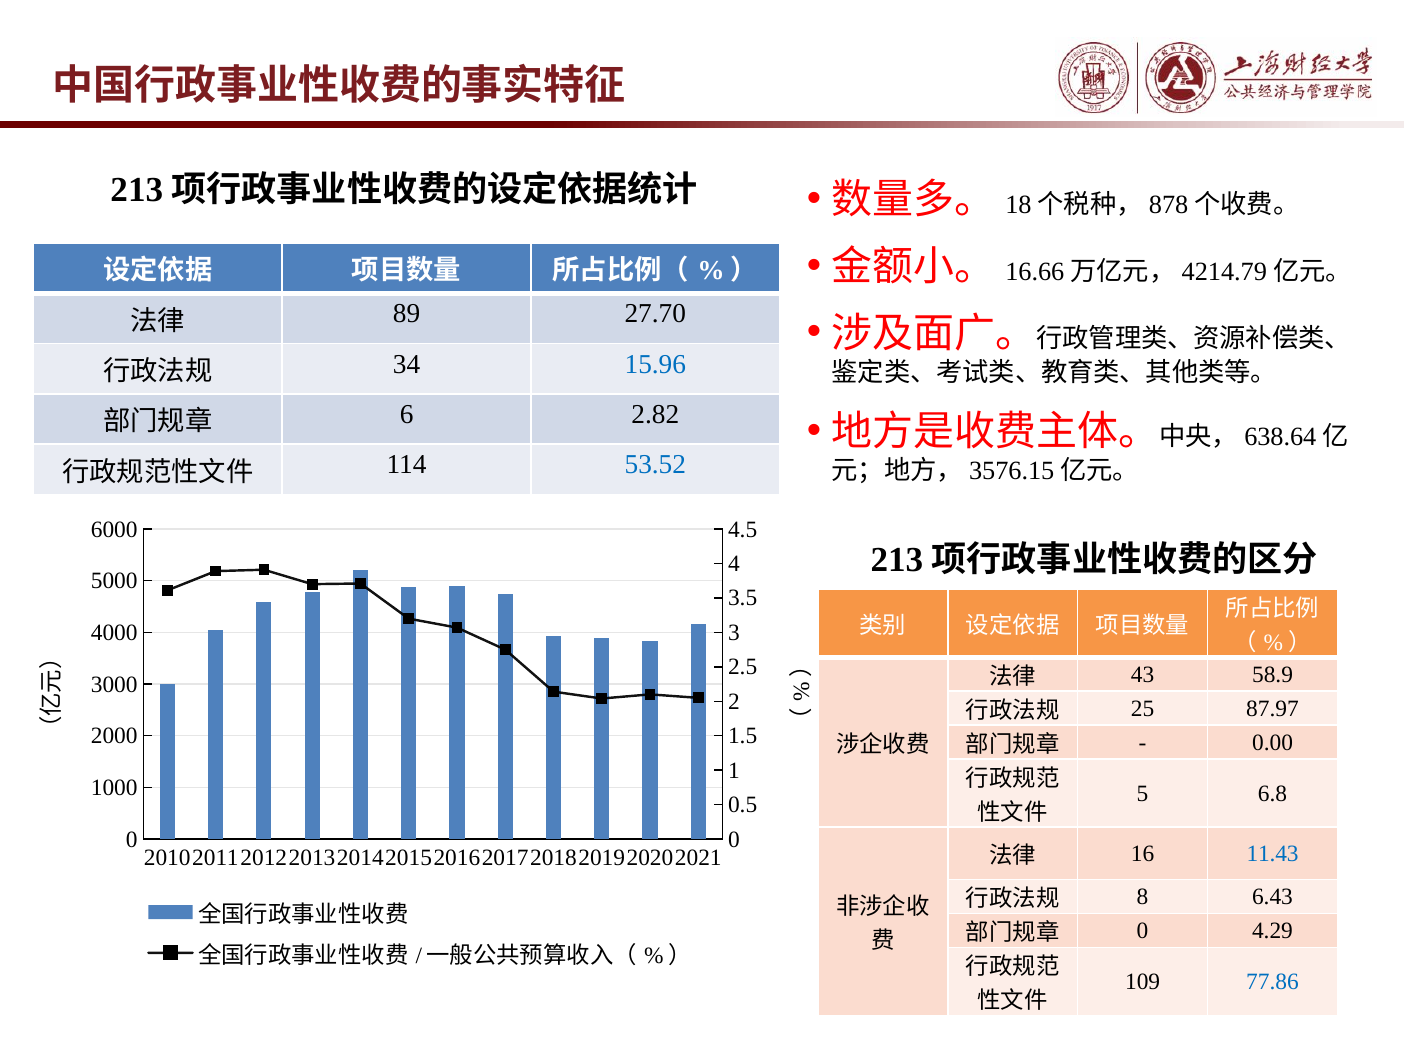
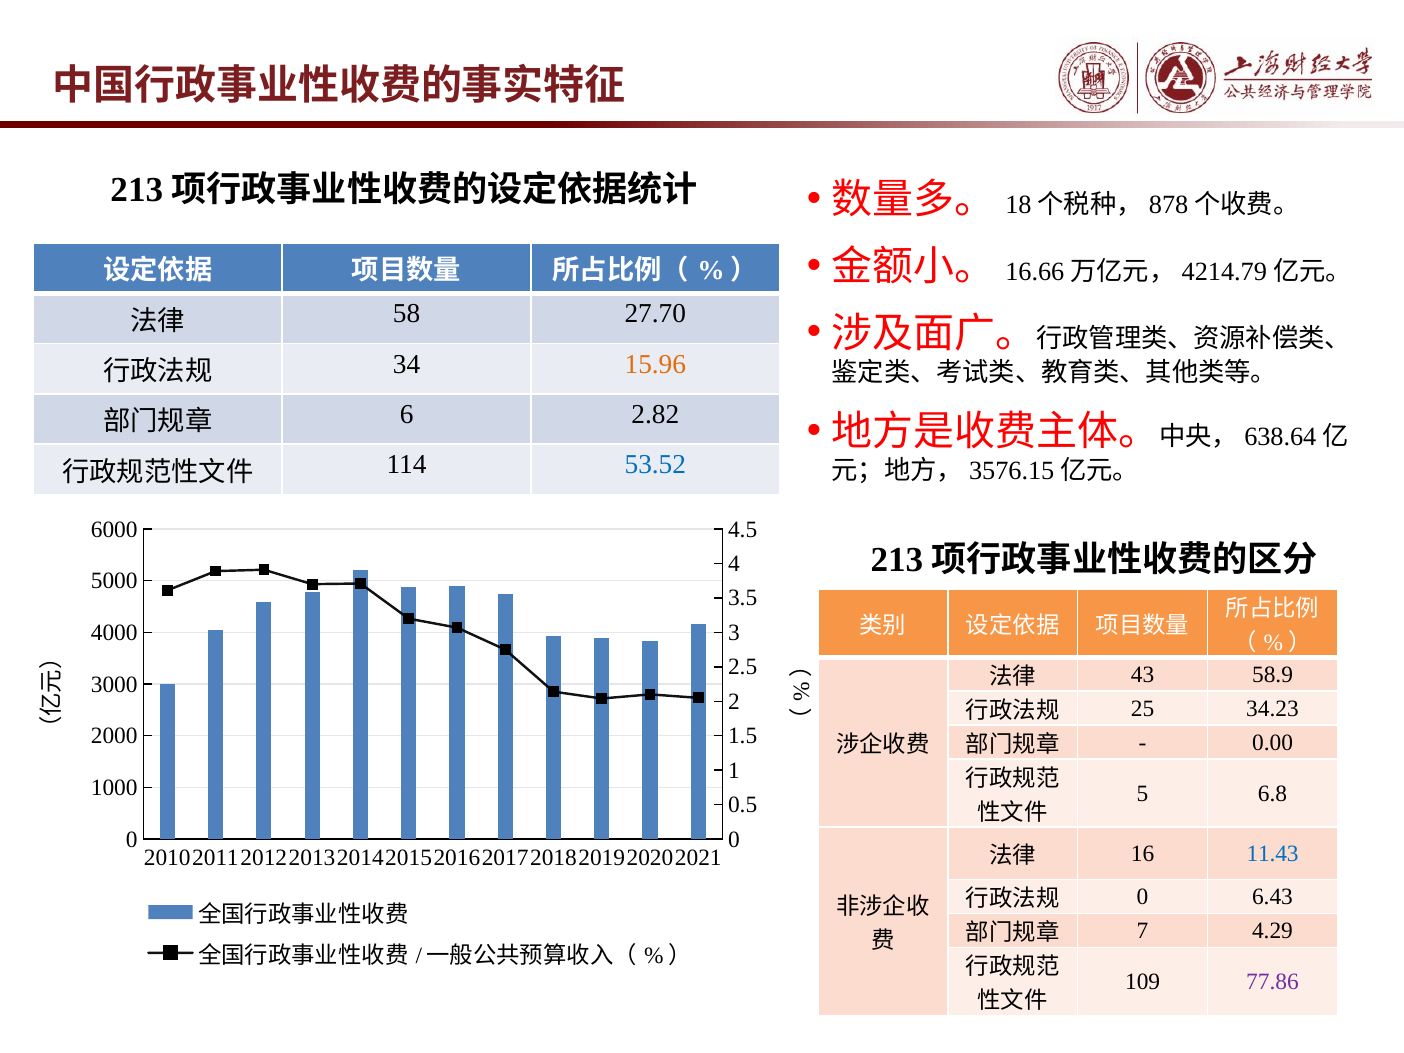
89: 89 -> 58 (407, 314)
15.96 colour: blue -> orange (655, 364)
87.97: 87.97 -> 34.23 (1272, 708)
8: 8 -> 0 (1143, 897)
0: 0 -> 7 (1143, 931)
77.86 colour: blue -> purple (1272, 982)
